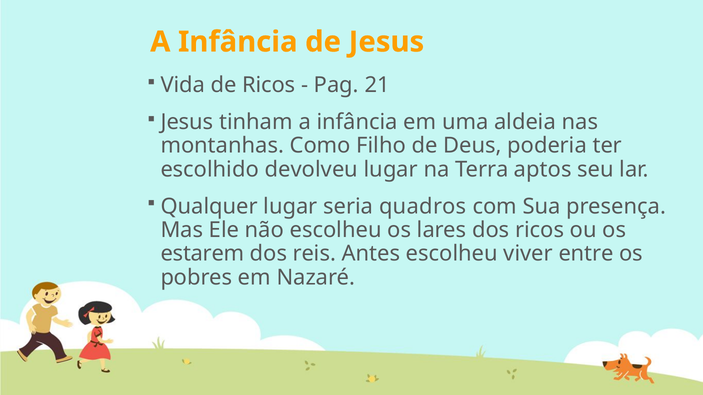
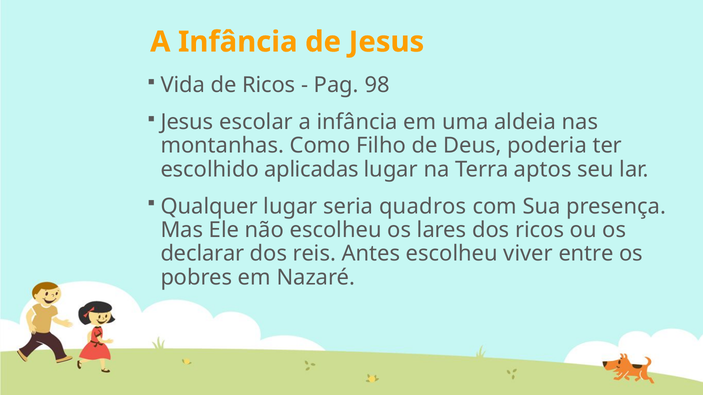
21: 21 -> 98 (377, 85)
tinham: tinham -> escolar (256, 122)
devolveu: devolveu -> aplicadas (311, 170)
estarem: estarem -> declarar (202, 254)
